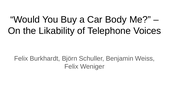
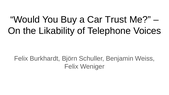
Body: Body -> Trust (116, 20)
